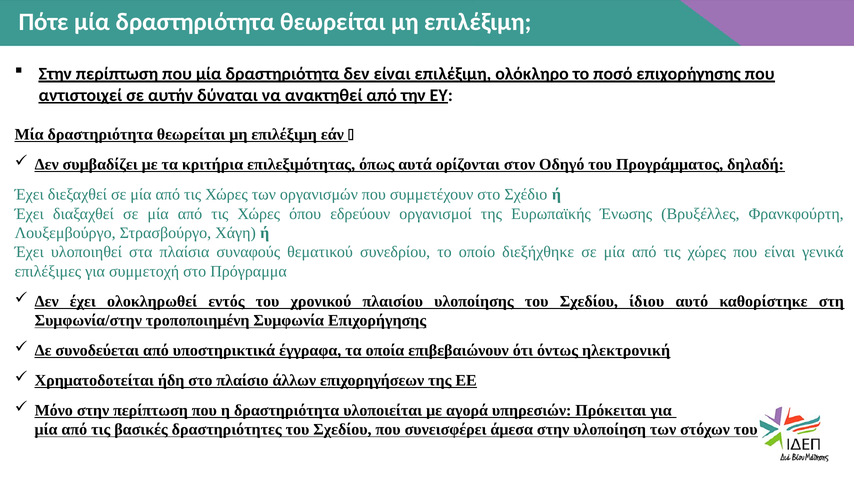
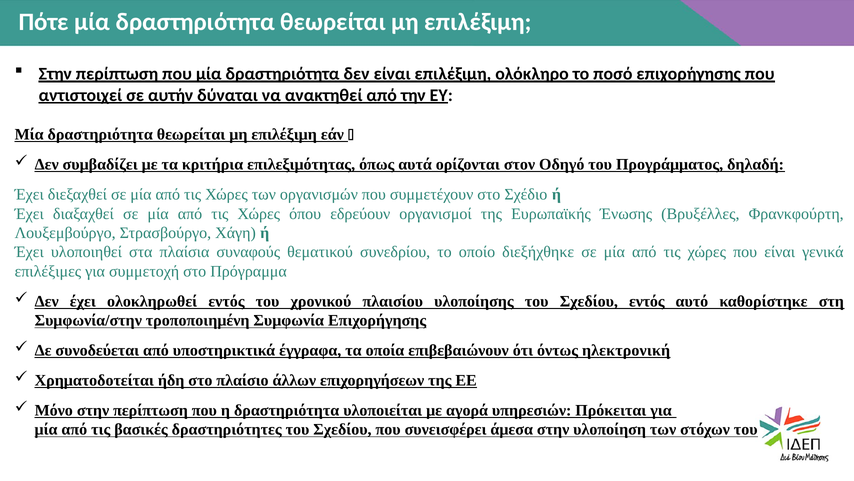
Σχεδίου ίδιου: ίδιου -> εντός (647, 301)
